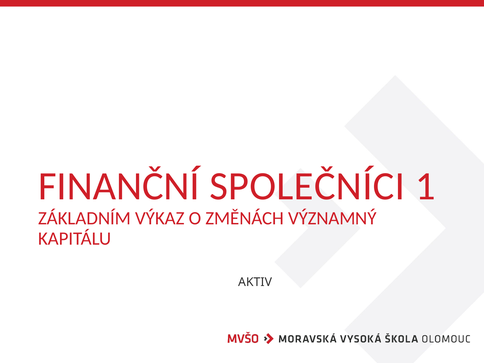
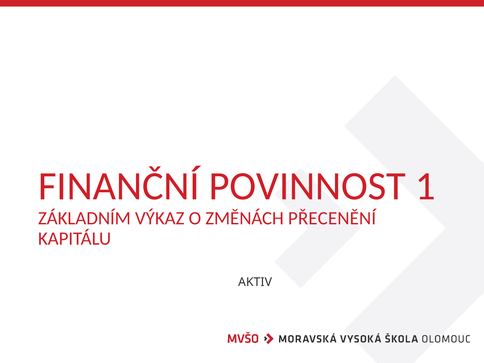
SPOLEČNÍCI: SPOLEČNÍCI -> POVINNOST (307, 186)
VÝZNAMNÝ: VÝZNAMNÝ -> PŘECENĚNÍ (332, 218)
